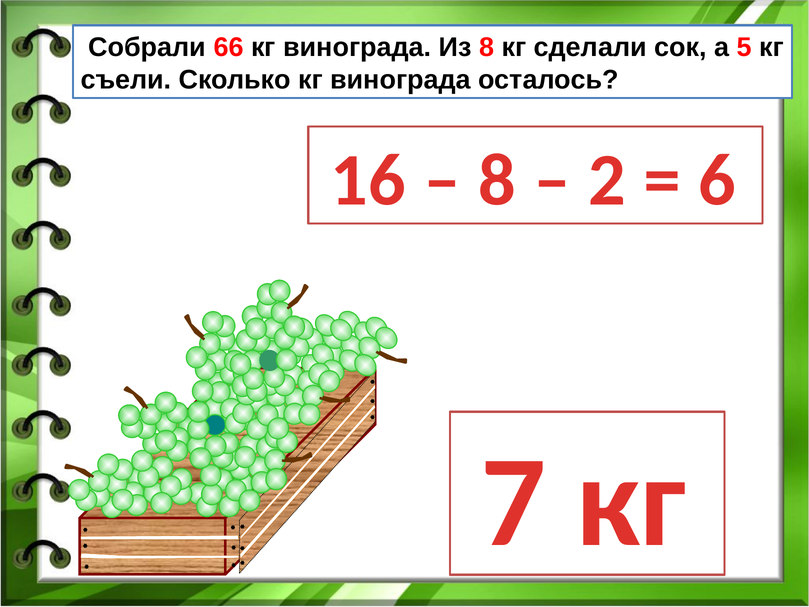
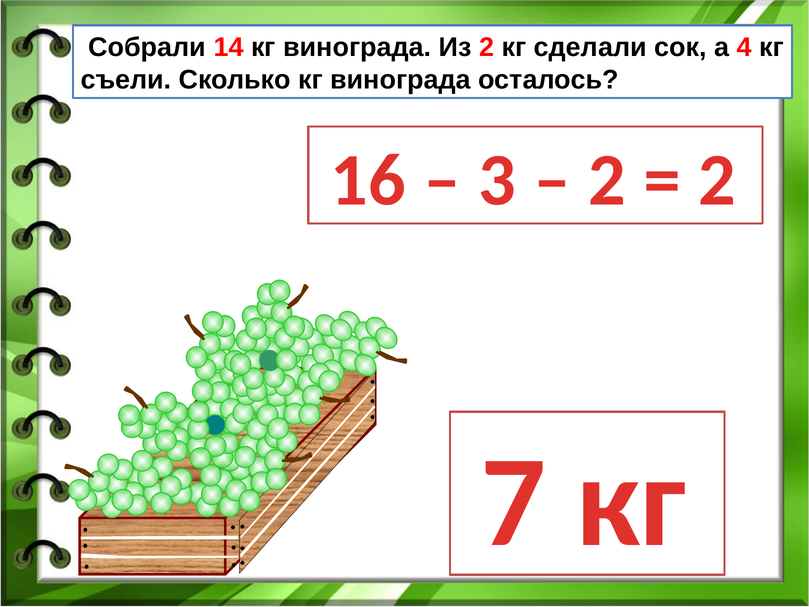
66: 66 -> 14 (229, 47)
Из 8: 8 -> 2 (487, 47)
5: 5 -> 4 (744, 47)
8: 8 -> 3 (497, 180)
6: 6 -> 2 (717, 180)
